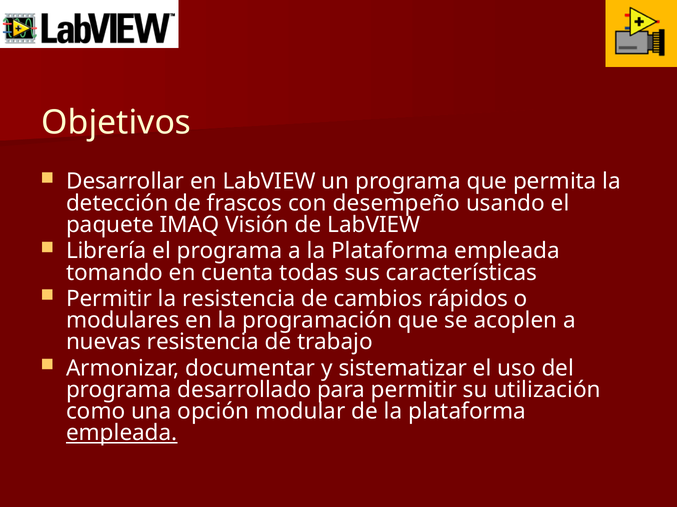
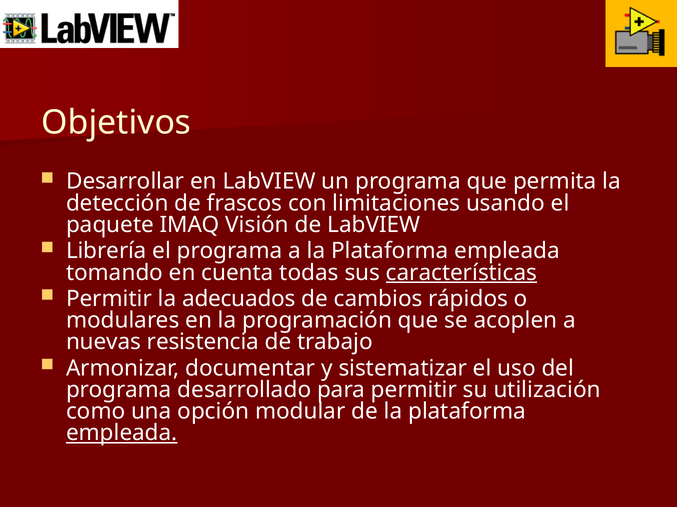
desempeño: desempeño -> limitaciones (396, 203)
características underline: none -> present (461, 273)
la resistencia: resistencia -> adecuados (239, 299)
